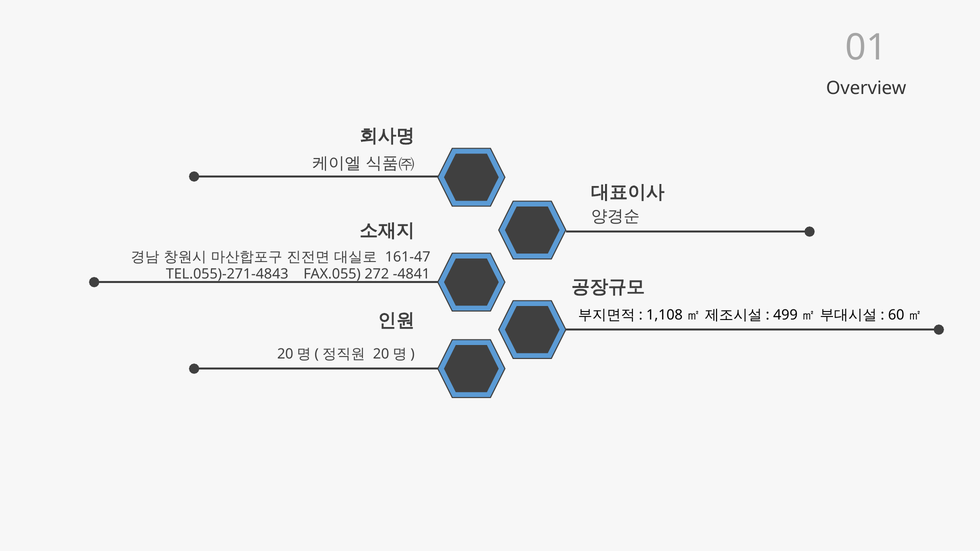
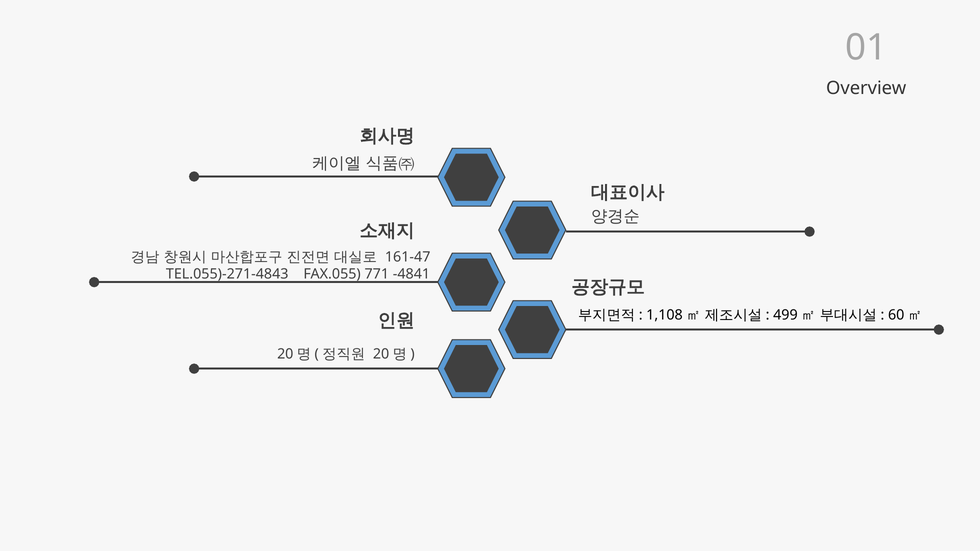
272: 272 -> 771 (377, 274)
